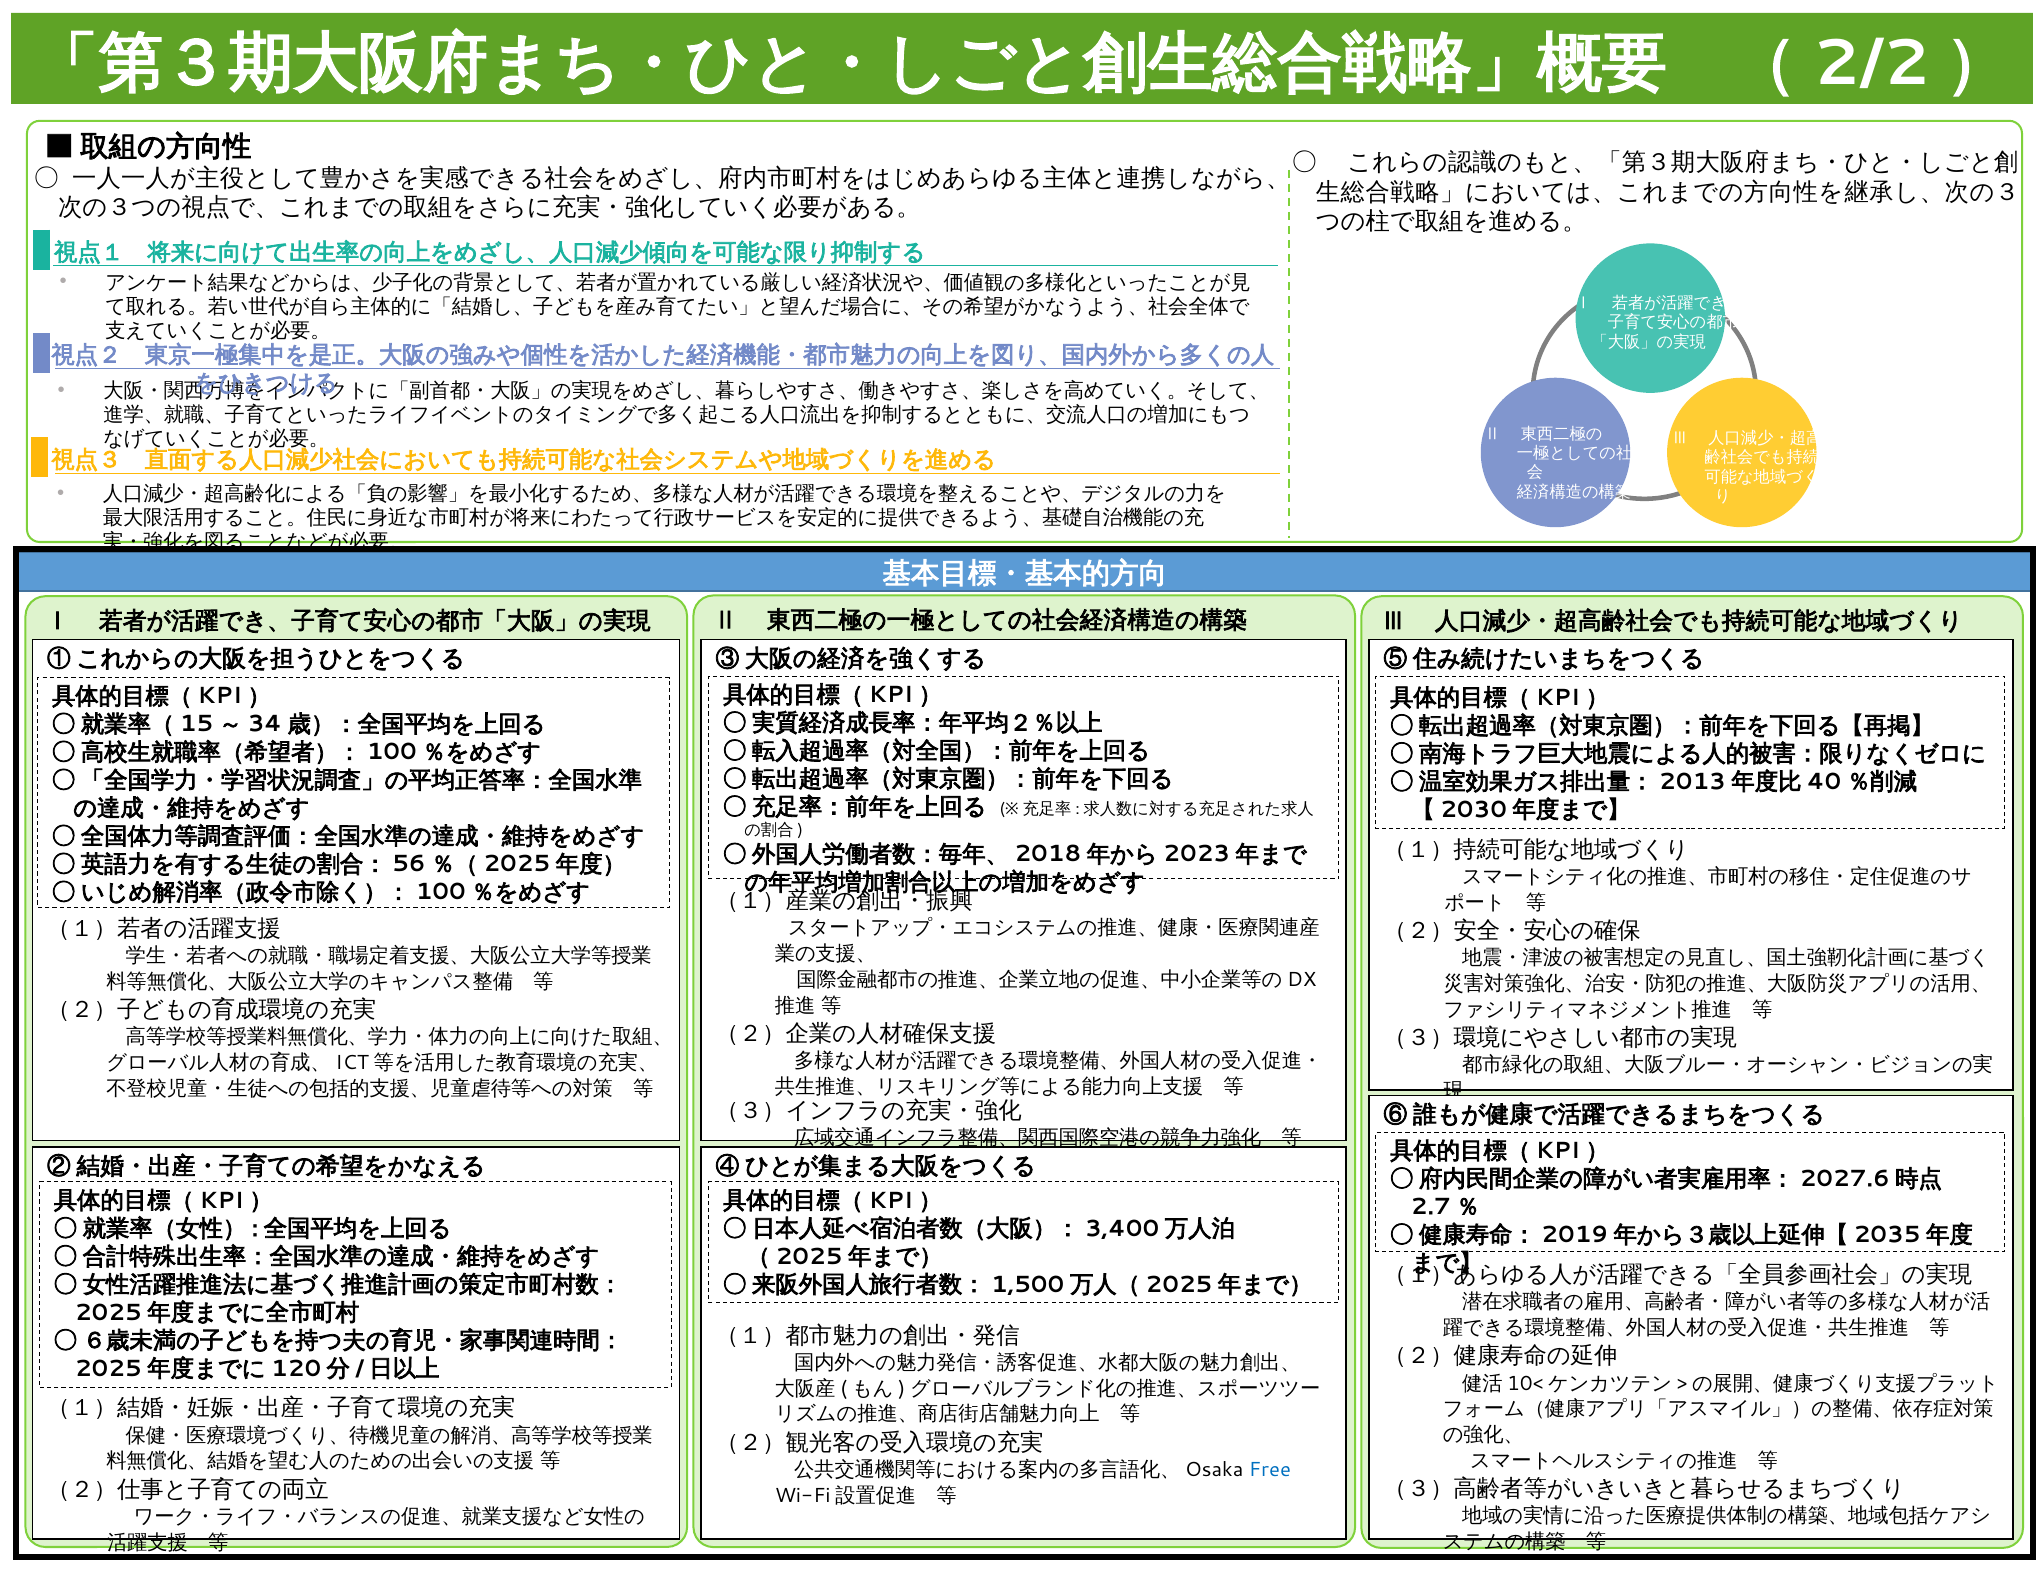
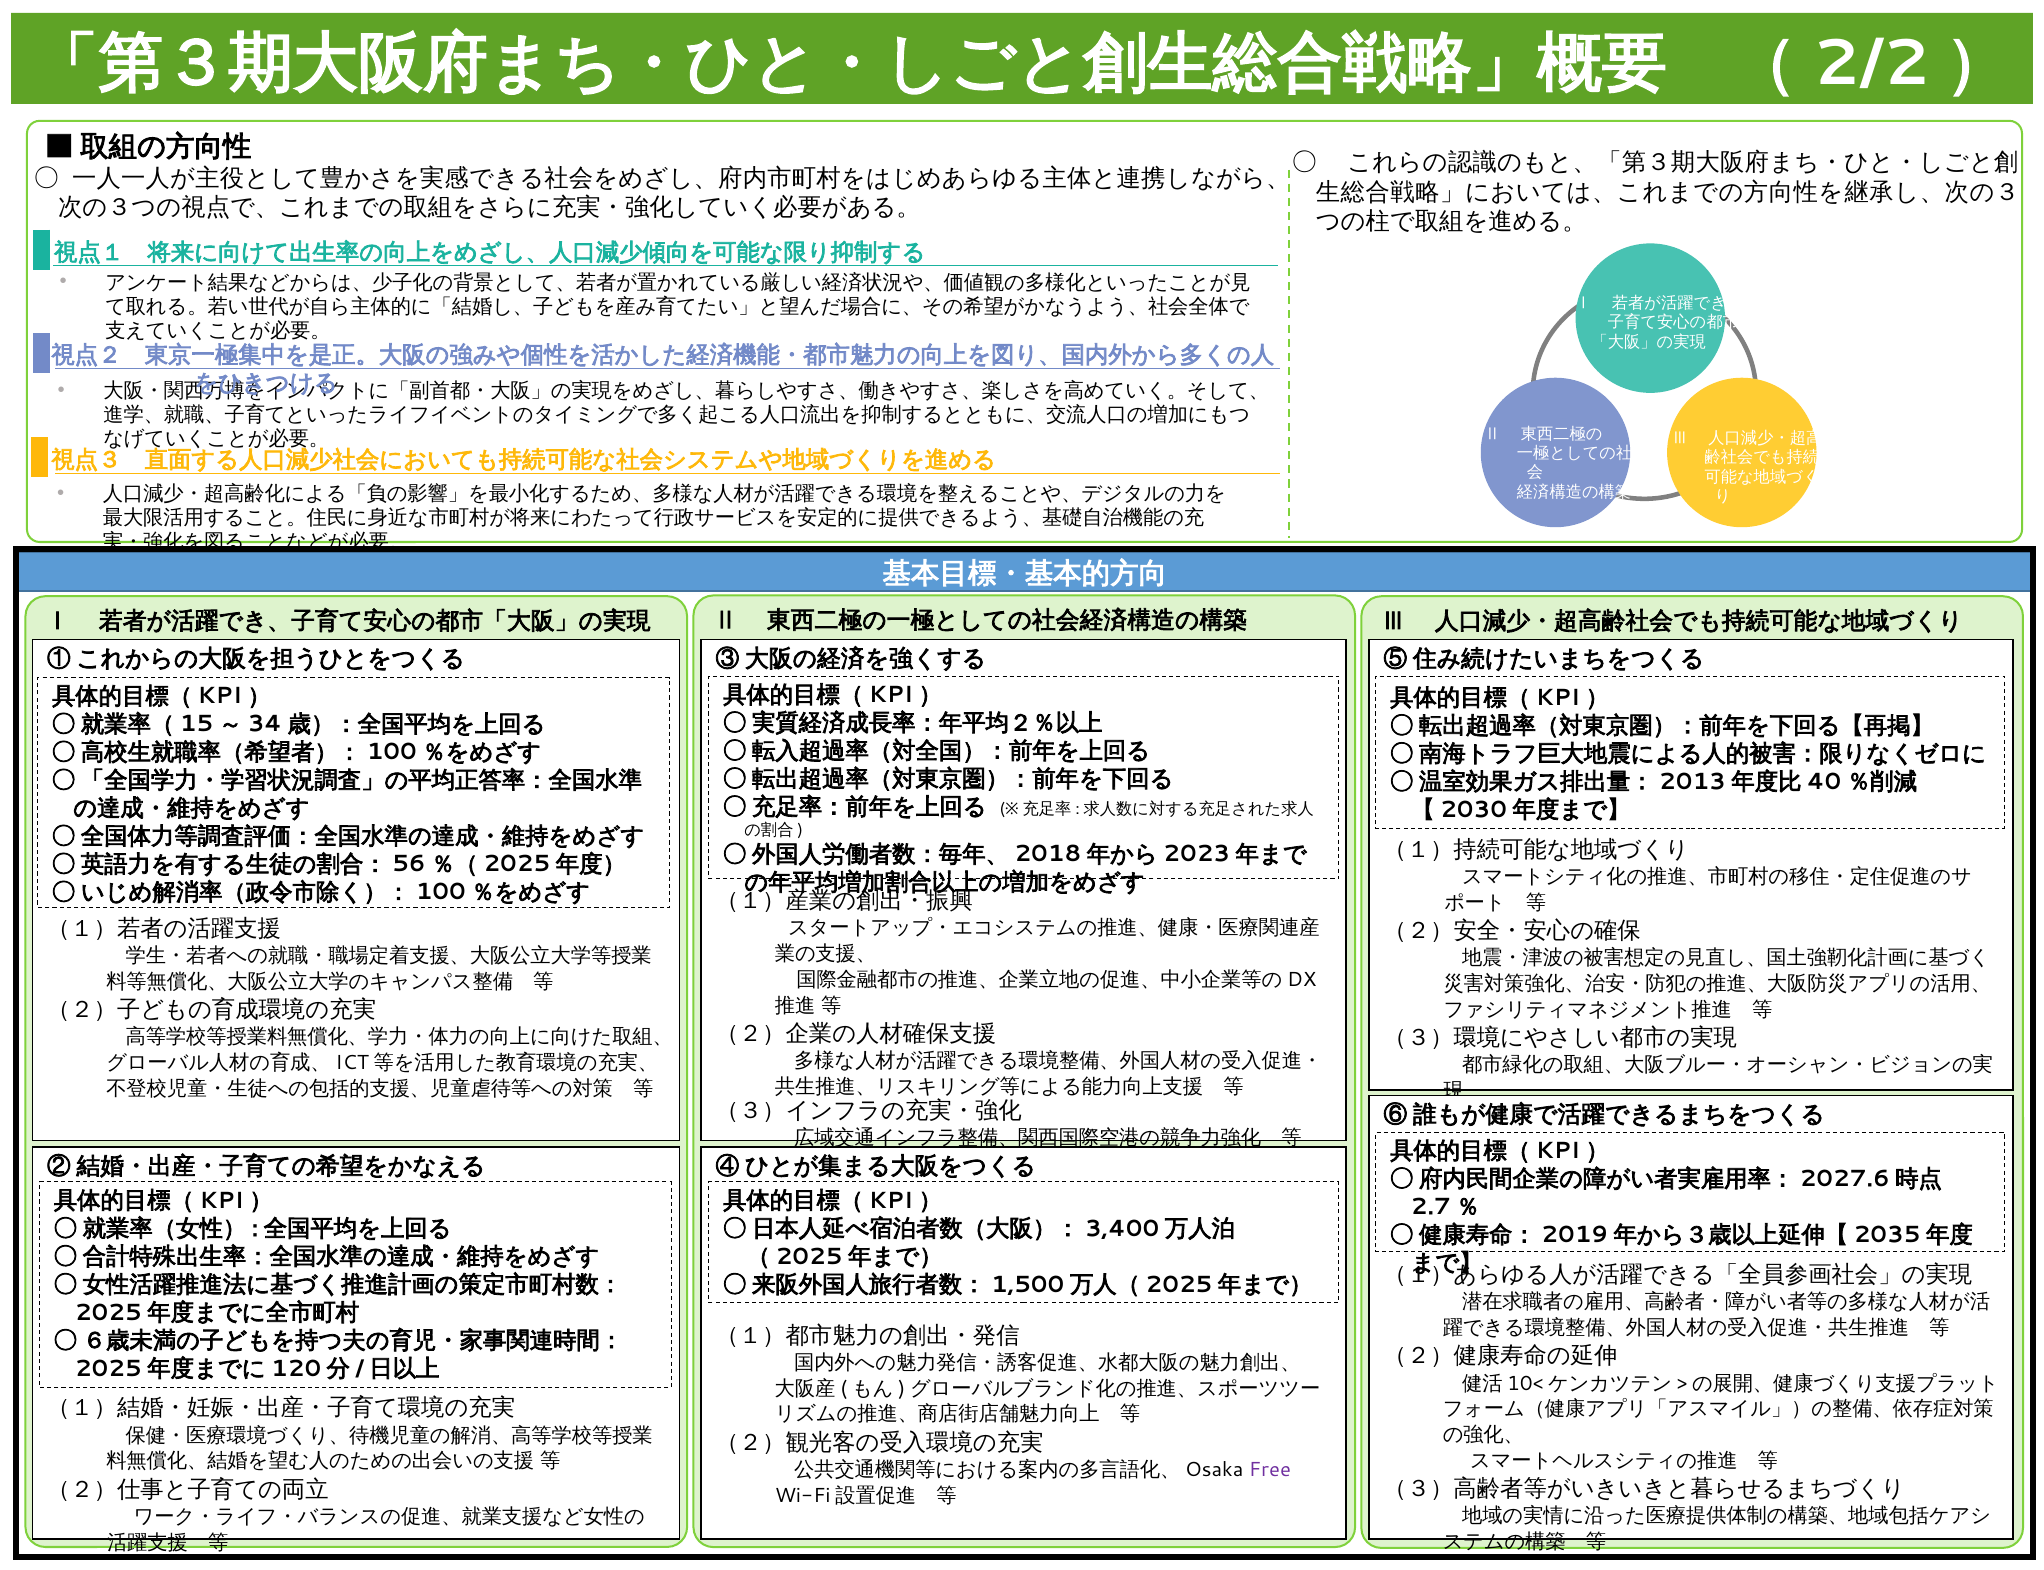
Free colour: blue -> purple (1270, 1469)
